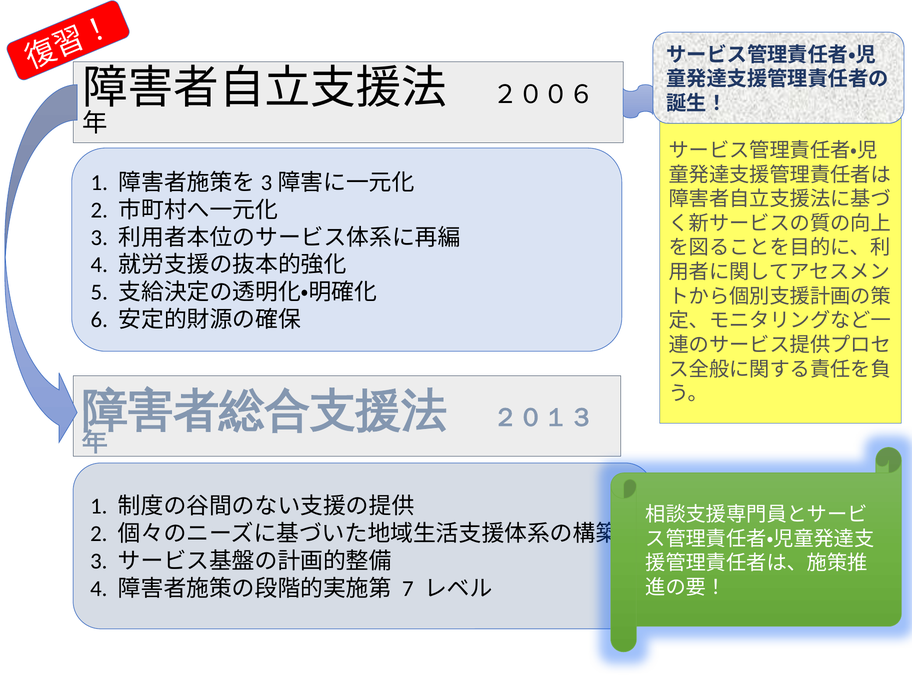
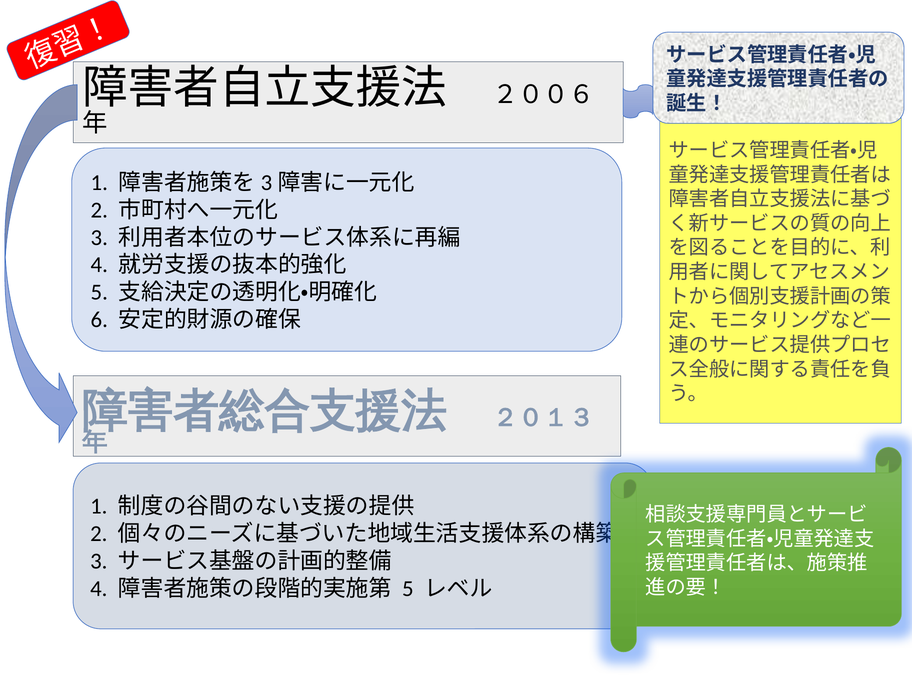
7: 7 -> 5 (408, 589)
